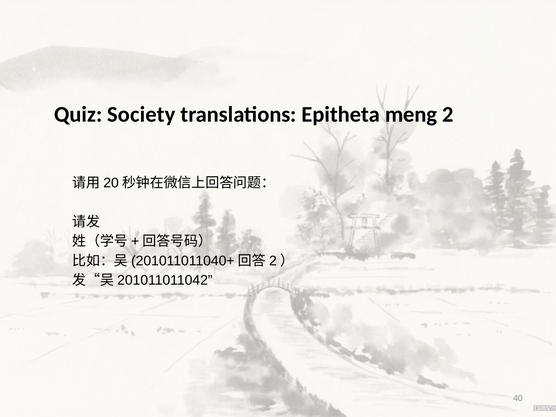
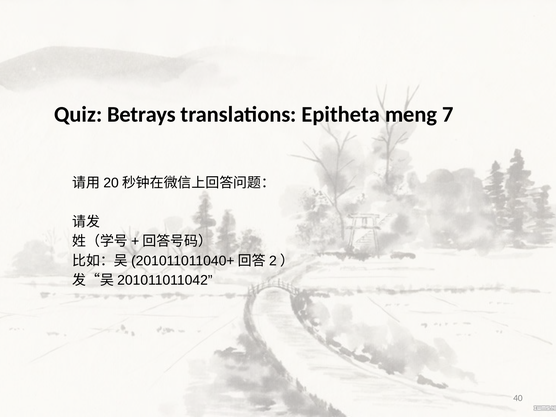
Society: Society -> Betrays (141, 114)
2: 2 -> 7 (448, 114)
